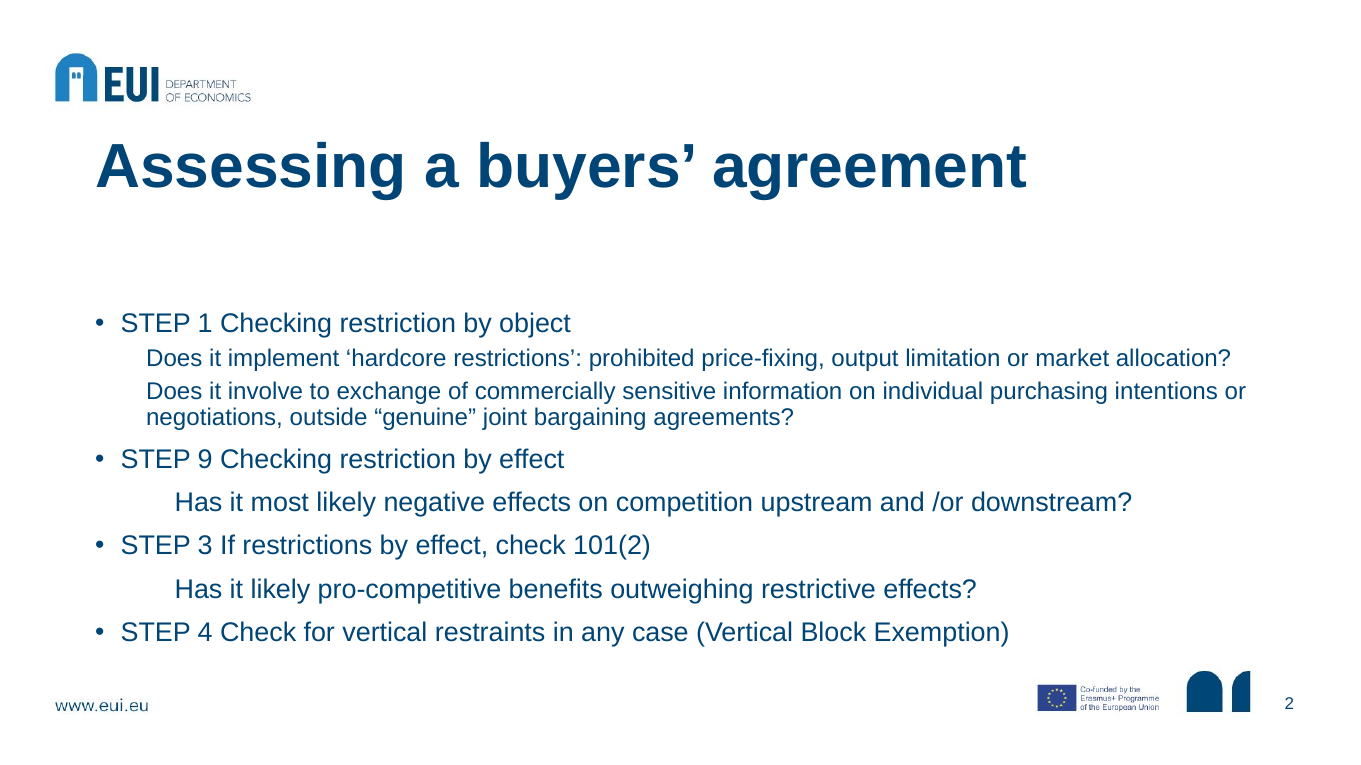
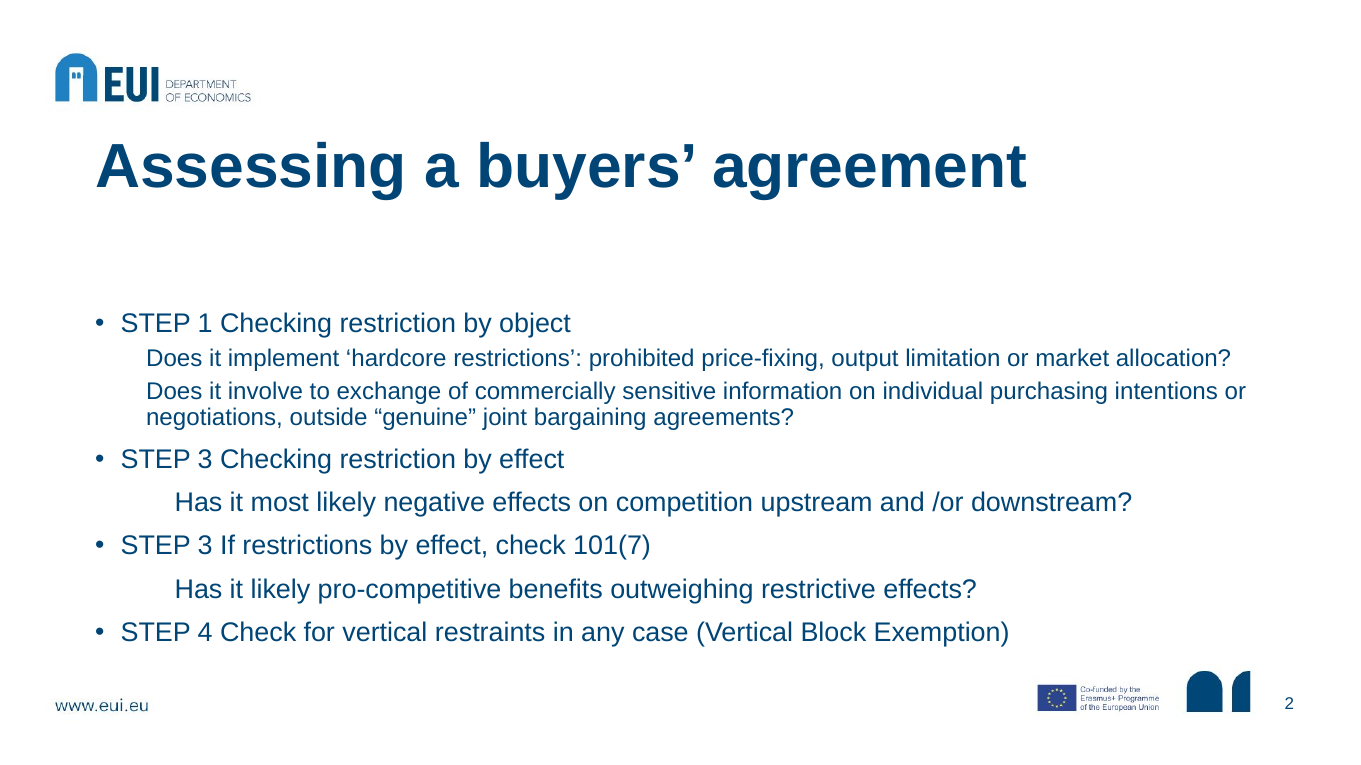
9: 9 -> 3 (205, 460)
101(2: 101(2 -> 101(7 (612, 546)
